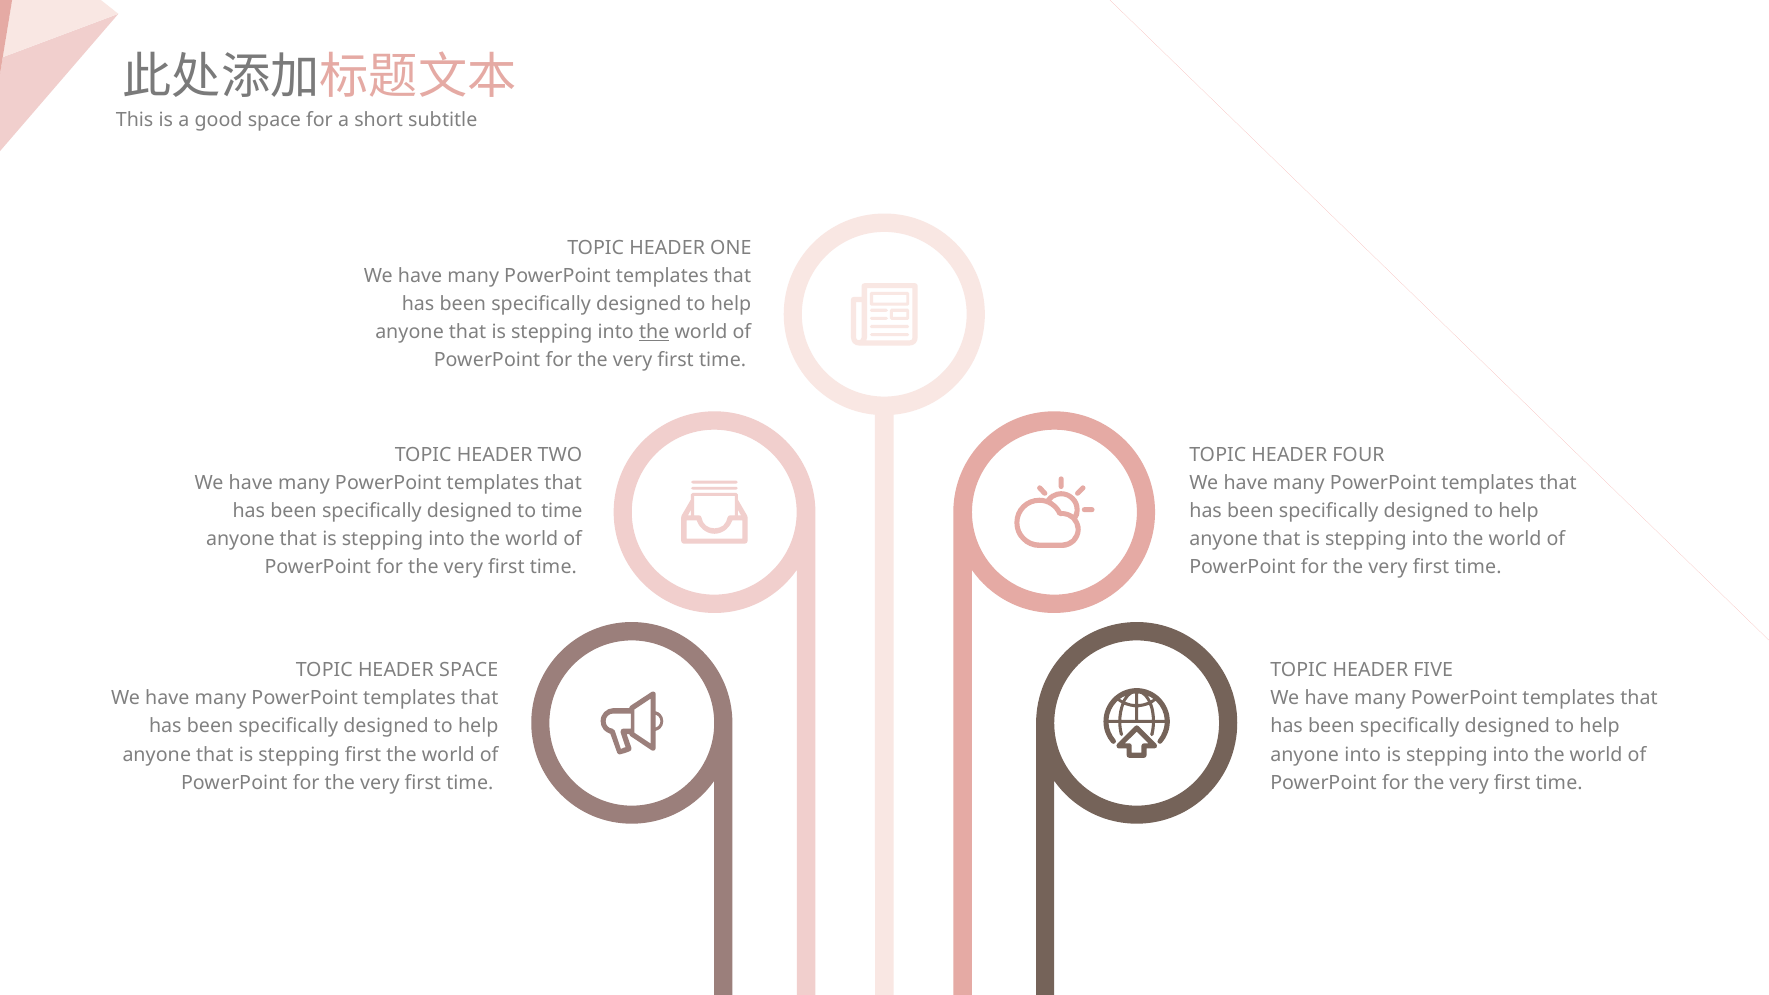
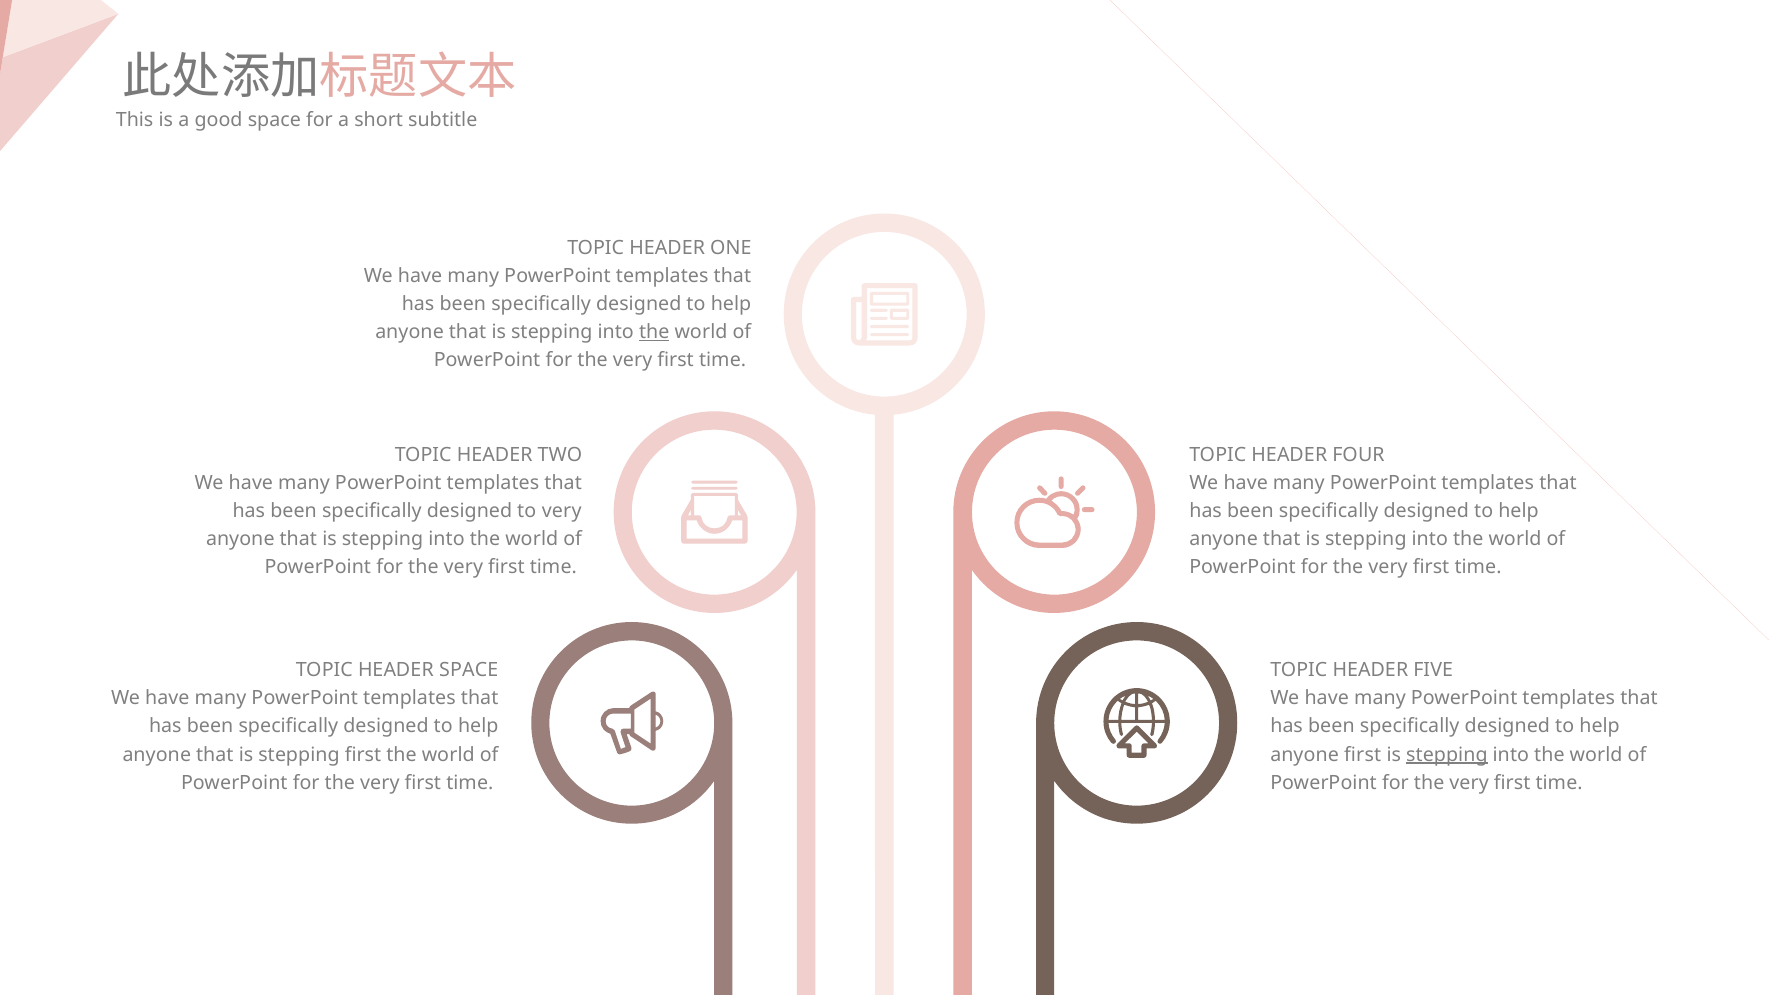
to time: time -> very (562, 511)
anyone into: into -> first (1363, 755)
stepping underline: none -> present (1447, 755)
